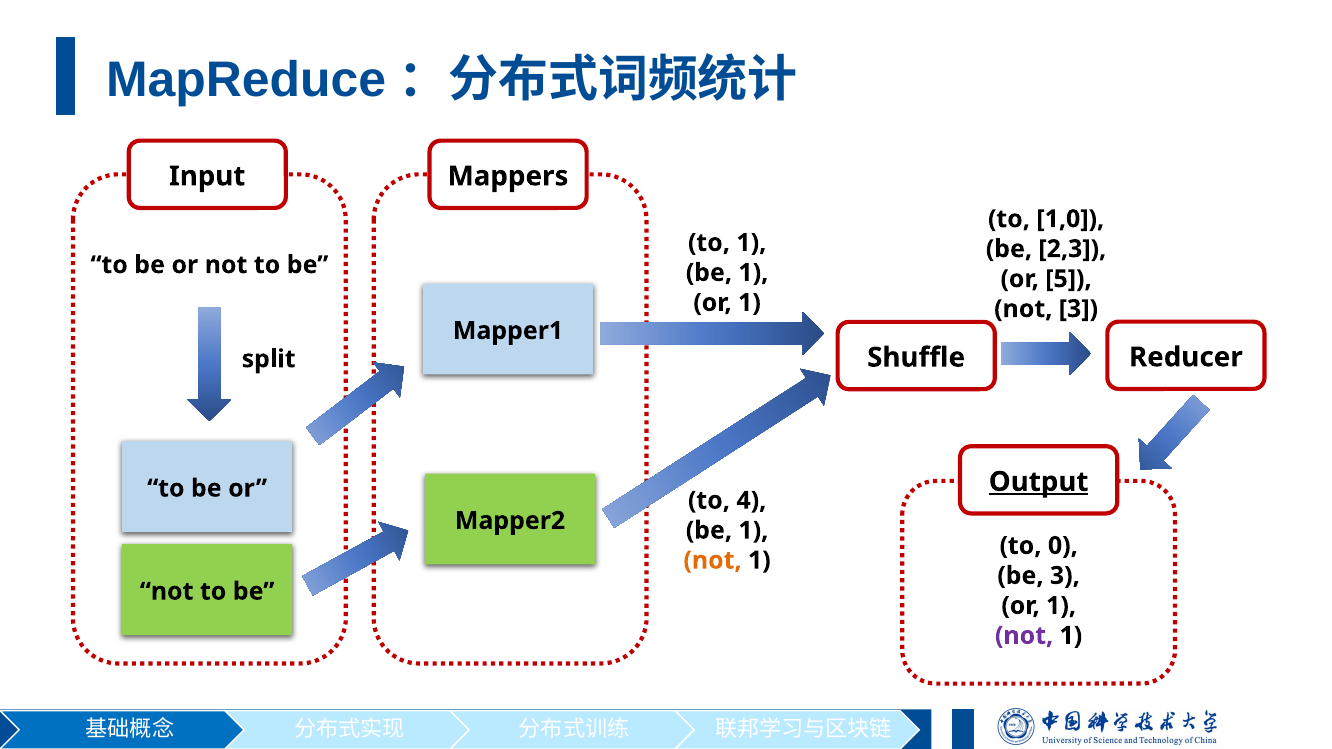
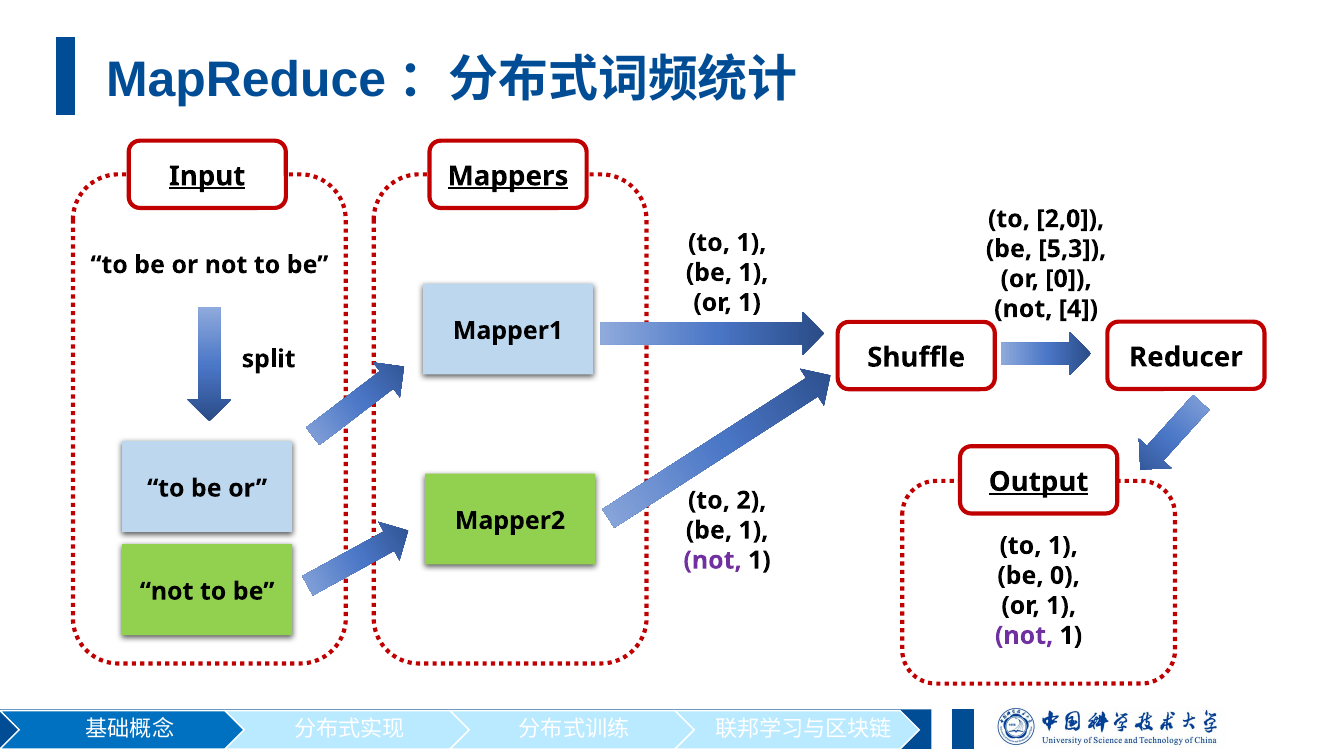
Input underline: none -> present (207, 176)
Mappers underline: none -> present (508, 176)
1,0: 1,0 -> 2,0 (1070, 219)
2,3: 2,3 -> 5,3 (1072, 249)
or 5: 5 -> 0 (1068, 279)
not 3: 3 -> 4 (1078, 309)
4: 4 -> 2 (751, 501)
0: 0 -> 1 (1063, 546)
not colour: orange -> purple (713, 561)
be 3: 3 -> 0 (1065, 576)
